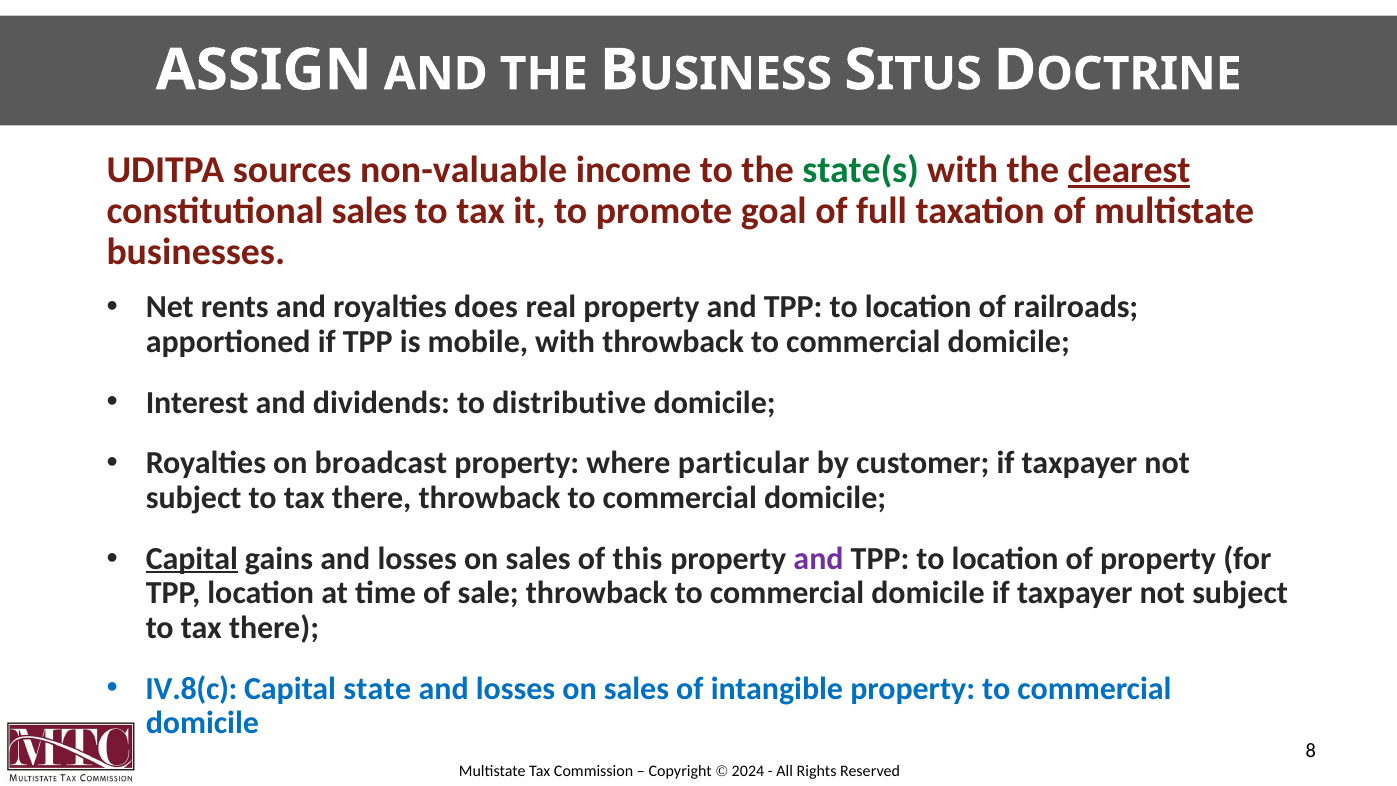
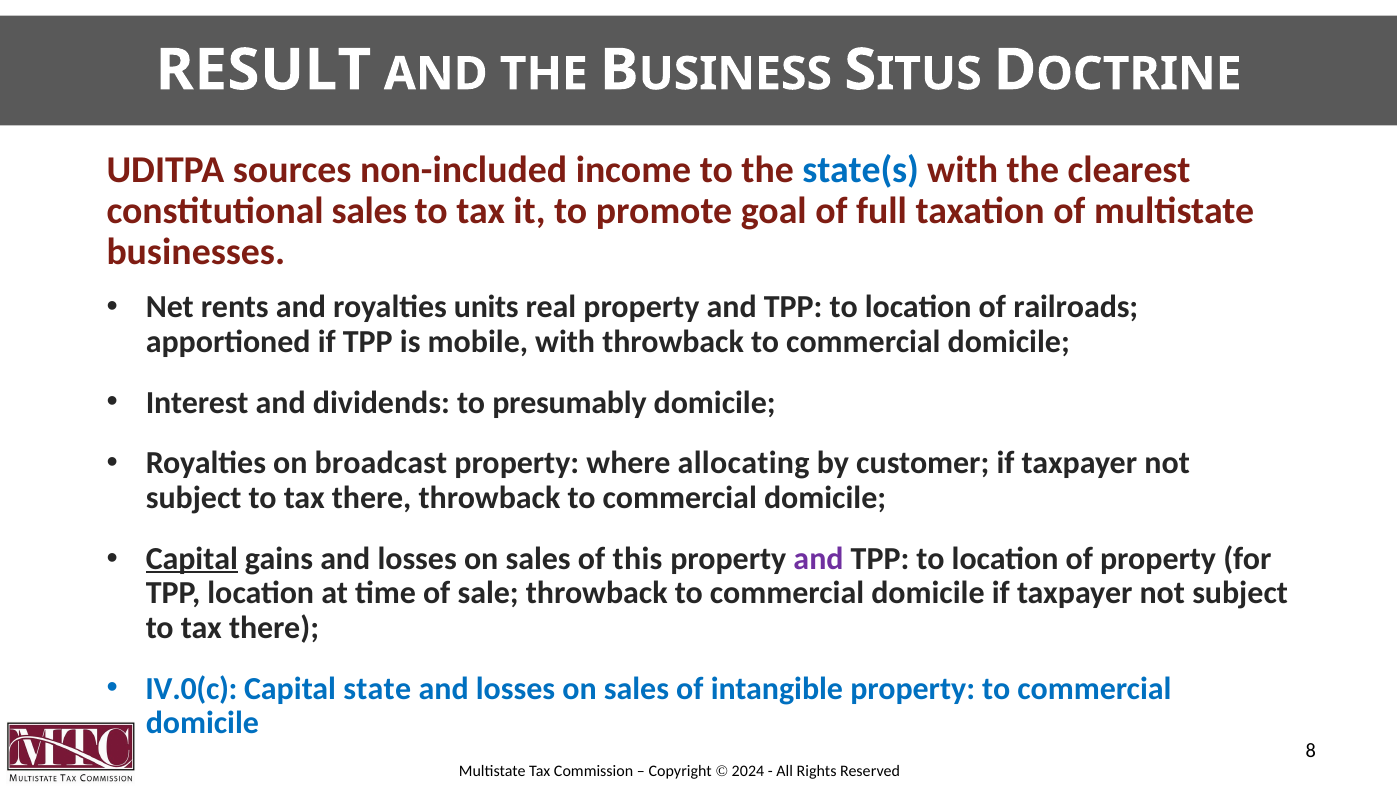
ASSIGN: ASSIGN -> RESULT (263, 70)
non-valuable: non-valuable -> non-included (464, 170)
state(s colour: green -> blue (861, 170)
clearest underline: present -> none (1129, 170)
does: does -> units (486, 307)
distributive: distributive -> presumably (569, 402)
particular: particular -> allocating (744, 463)
IV.8(c: IV.8(c -> IV.0(c (191, 688)
